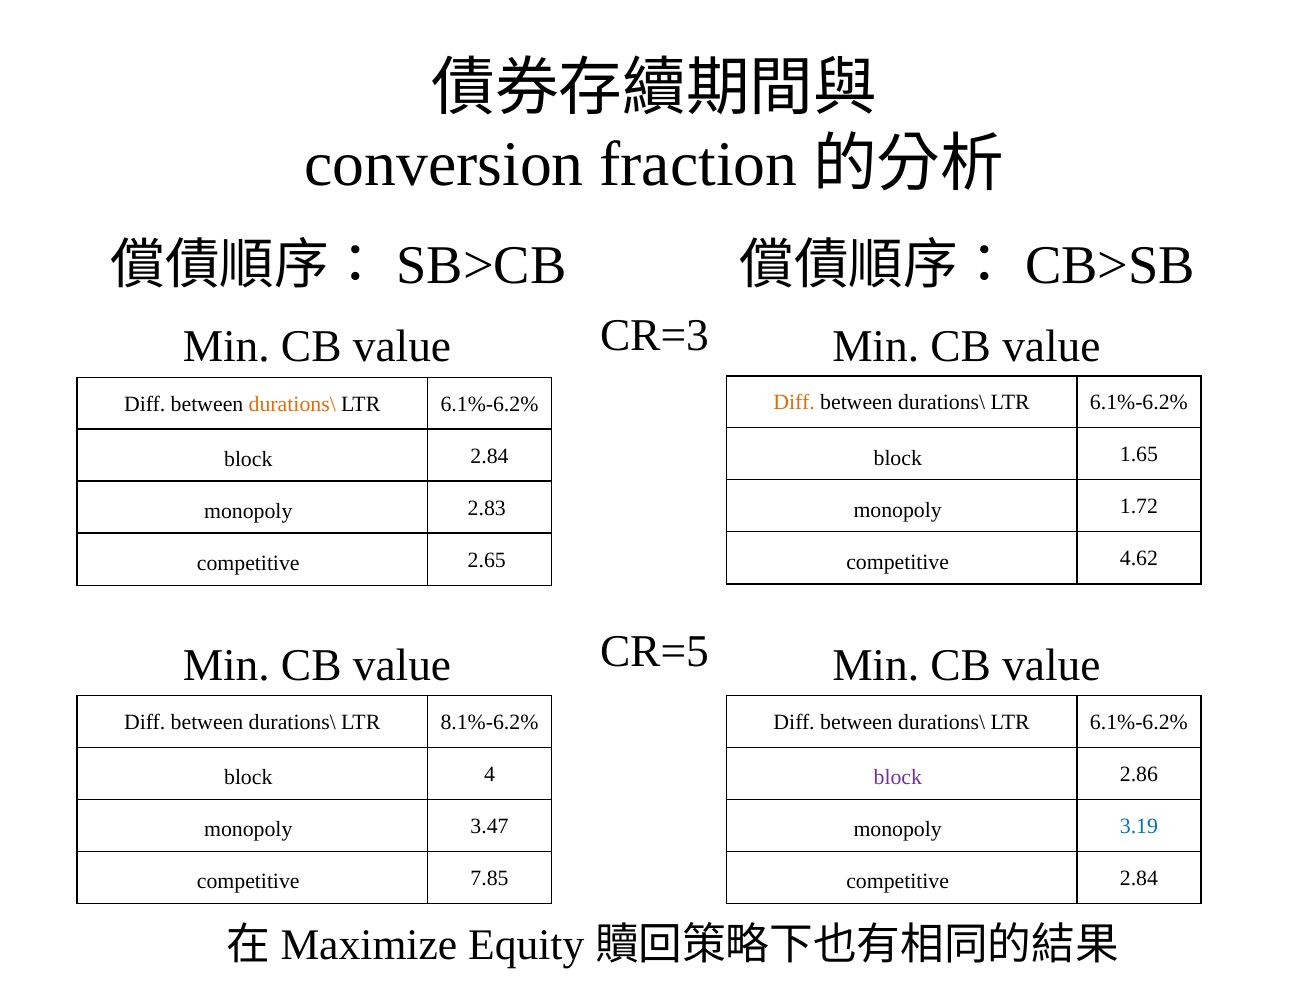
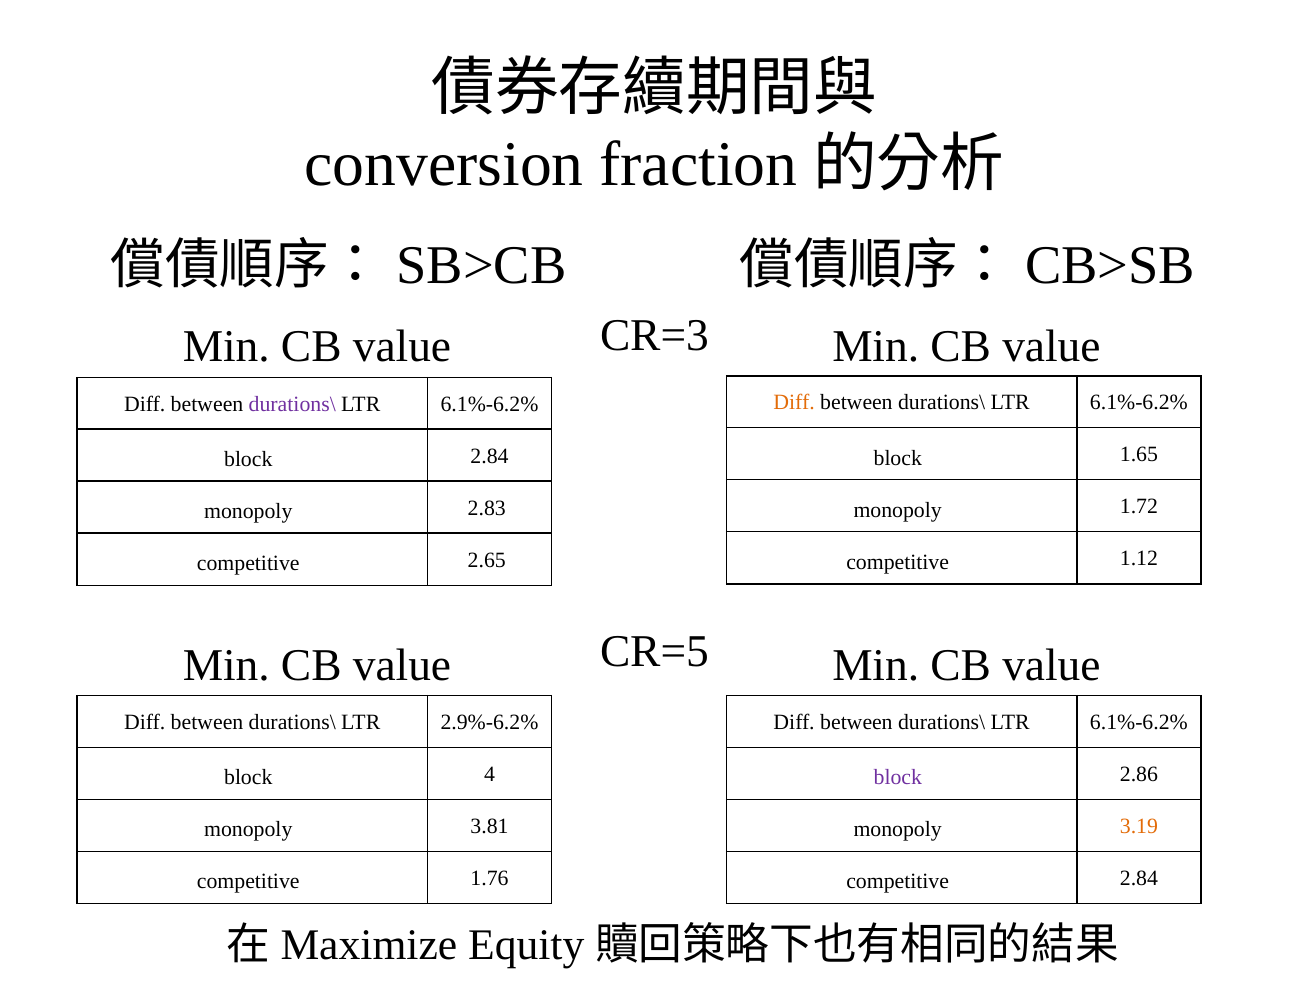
durations\ colour: orange -> purple (292, 404)
4.62: 4.62 -> 1.12 (1139, 558)
8.1%-6.2%: 8.1%-6.2% -> 2.9%-6.2% (490, 722)
3.47: 3.47 -> 3.81 (490, 826)
3.19 colour: blue -> orange (1139, 826)
7.85: 7.85 -> 1.76 (490, 878)
